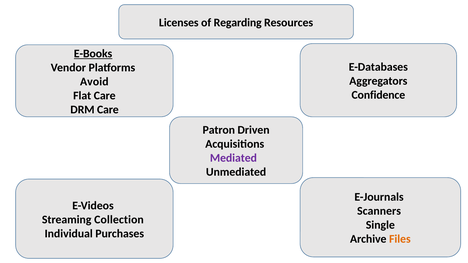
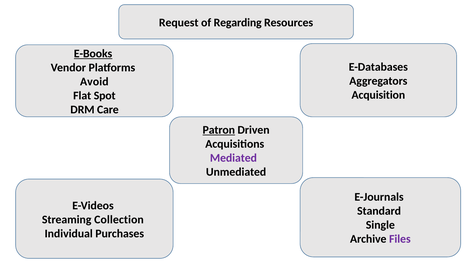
Licenses: Licenses -> Request (179, 23)
Confidence: Confidence -> Acquisition (378, 95)
Flat Care: Care -> Spot (105, 96)
Patron underline: none -> present (219, 130)
Scanners: Scanners -> Standard (379, 211)
Files colour: orange -> purple (400, 239)
